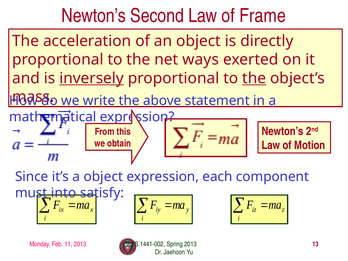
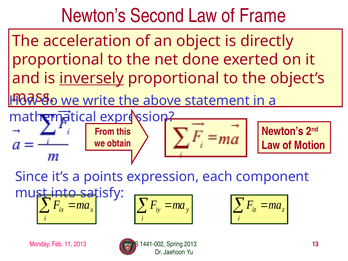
ways: ways -> done (201, 60)
the underline: present -> none (254, 78)
a object: object -> points (103, 177)
